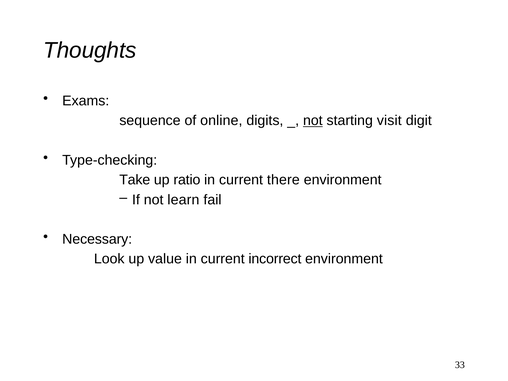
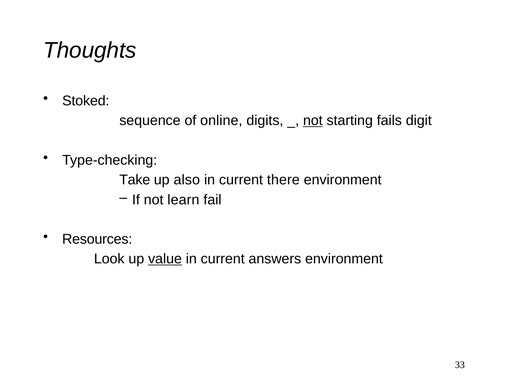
Exams: Exams -> Stoked (86, 101)
visit: visit -> fails (389, 121)
ratio: ratio -> also (187, 180)
Necessary: Necessary -> Resources (97, 239)
value underline: none -> present (165, 259)
incorrect: incorrect -> answers (275, 259)
